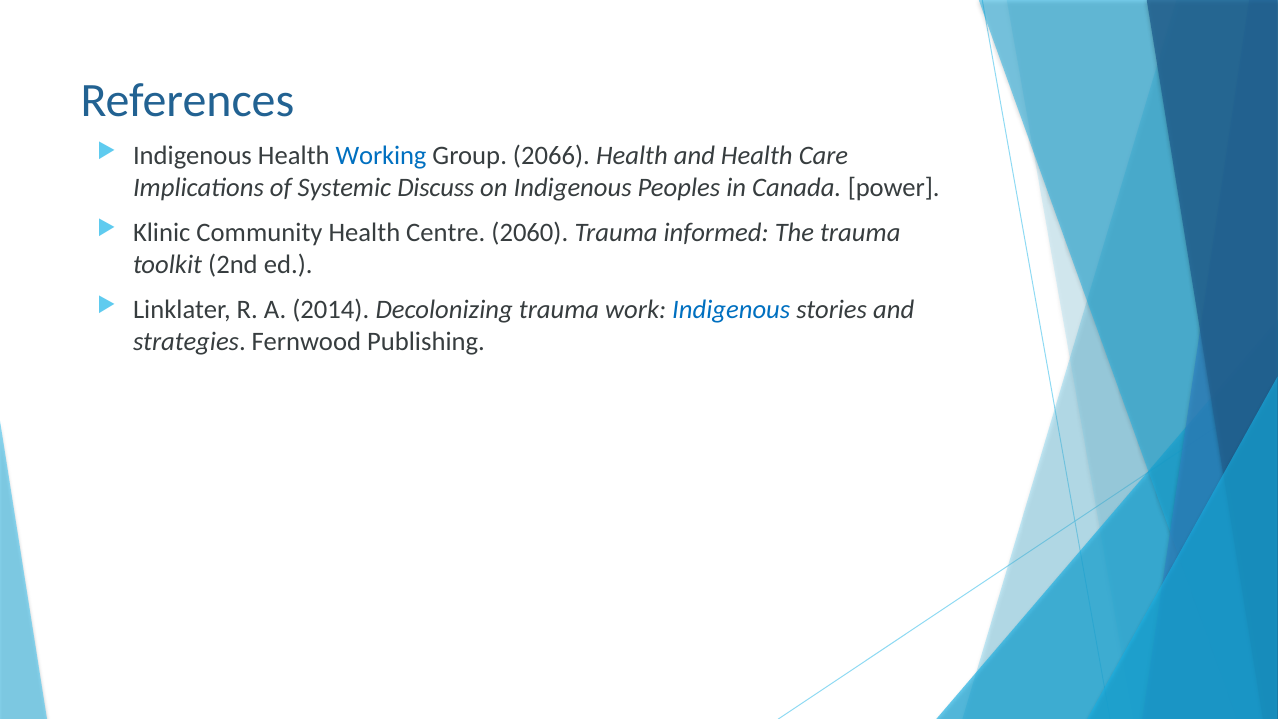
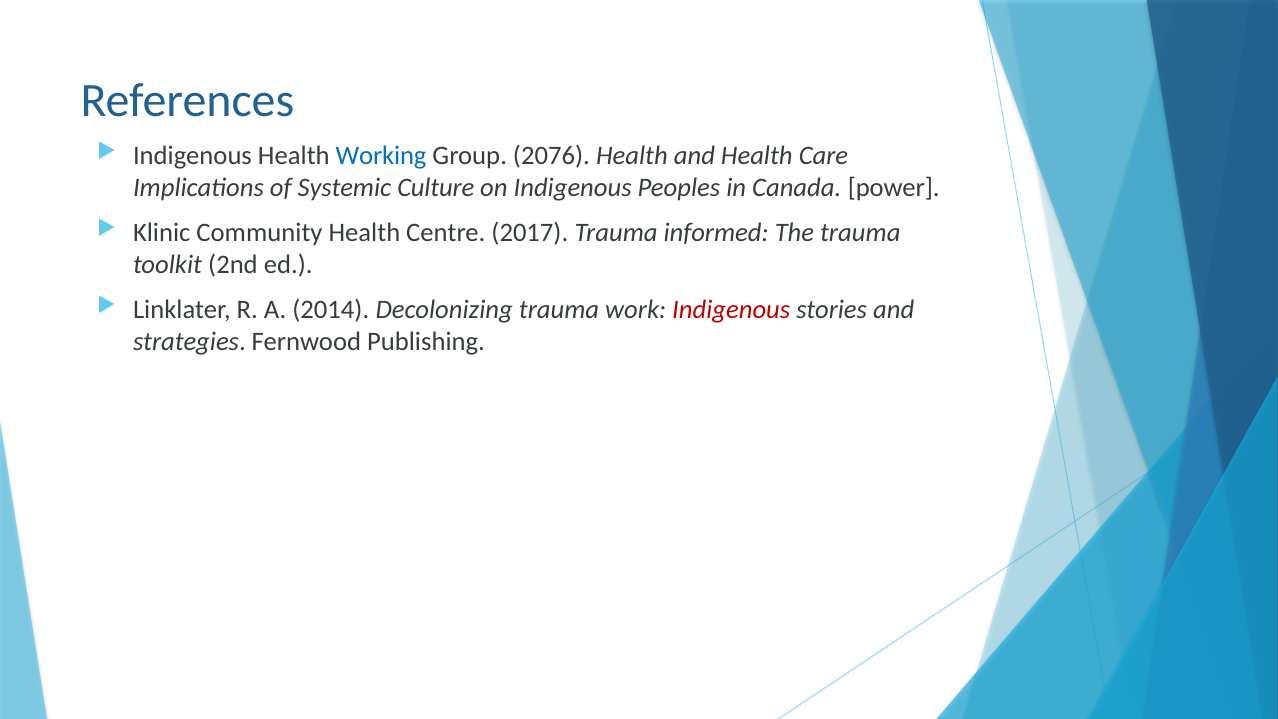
2066: 2066 -> 2076 (551, 155)
Discuss: Discuss -> Culture (436, 187)
2060: 2060 -> 2017 (530, 233)
Indigenous colour: blue -> red (731, 310)
